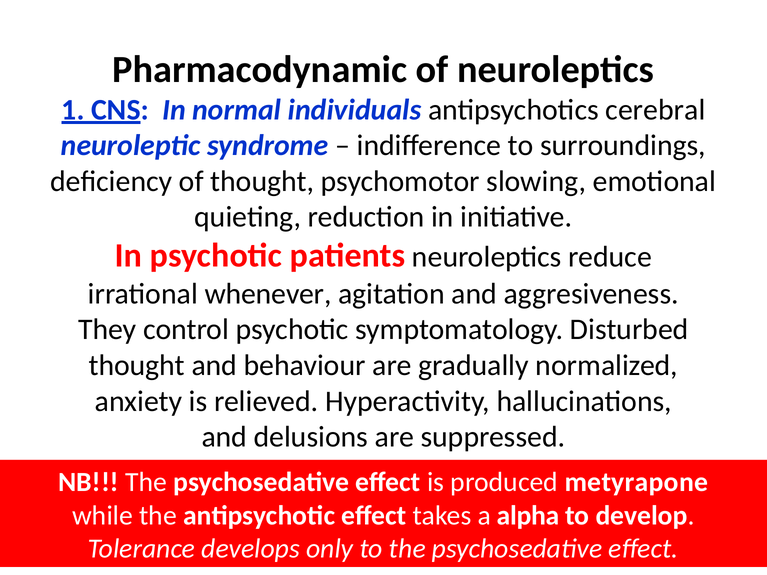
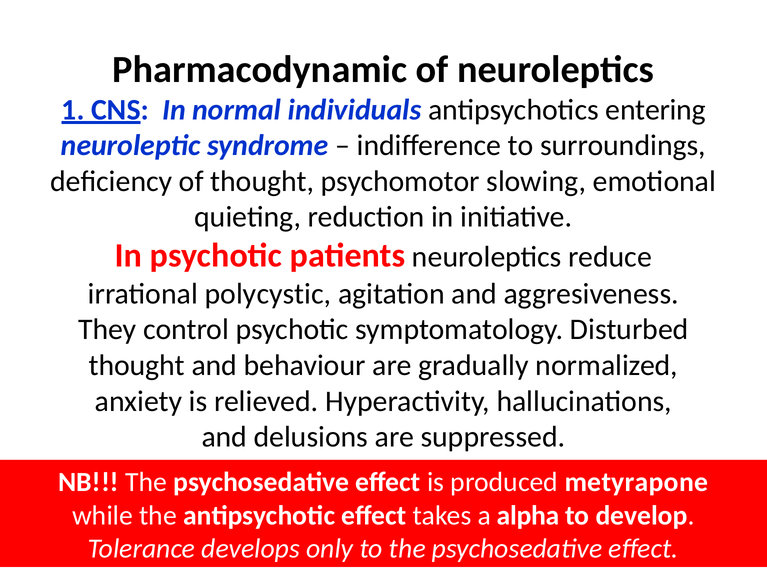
cerebral: cerebral -> entering (656, 110)
whenever: whenever -> polycystic (268, 294)
